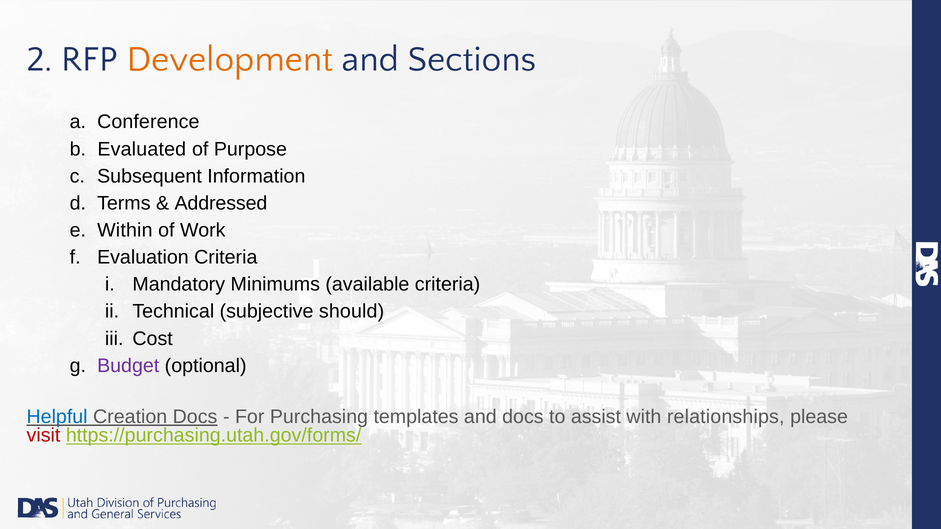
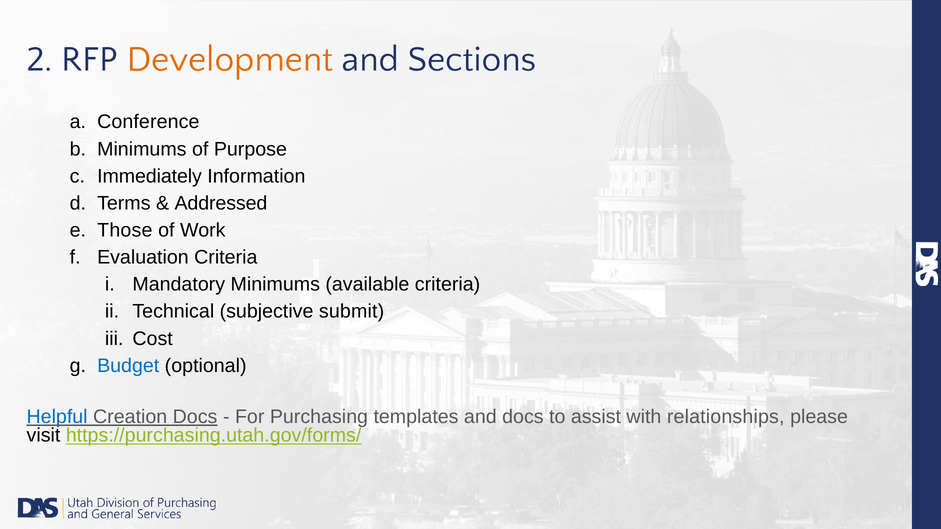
Evaluated: Evaluated -> Minimums (142, 149)
Subsequent: Subsequent -> Immediately (150, 176)
Within: Within -> Those (125, 230)
should: should -> submit (352, 312)
Budget colour: purple -> blue (128, 366)
visit colour: red -> black (43, 436)
